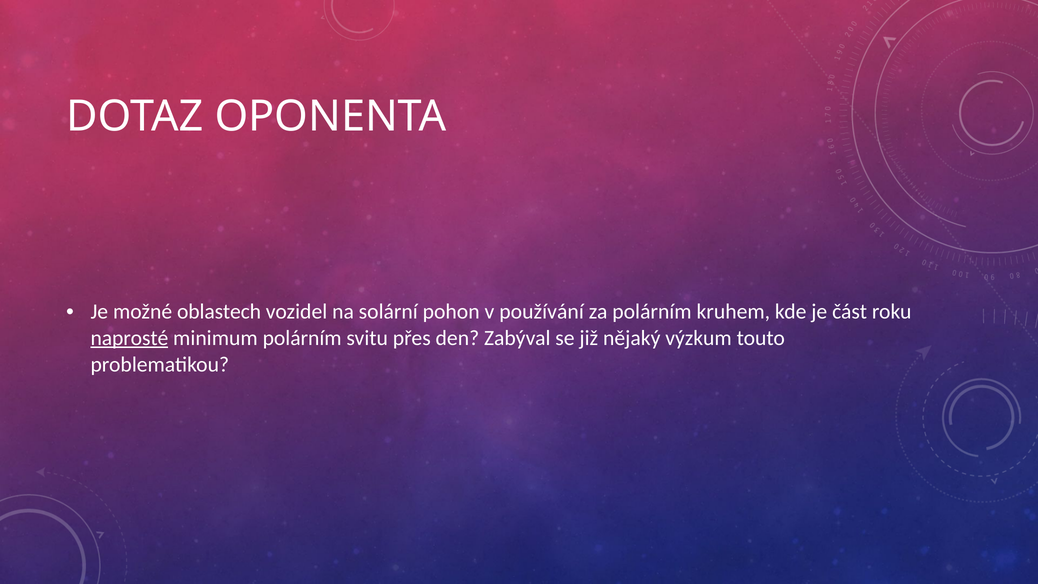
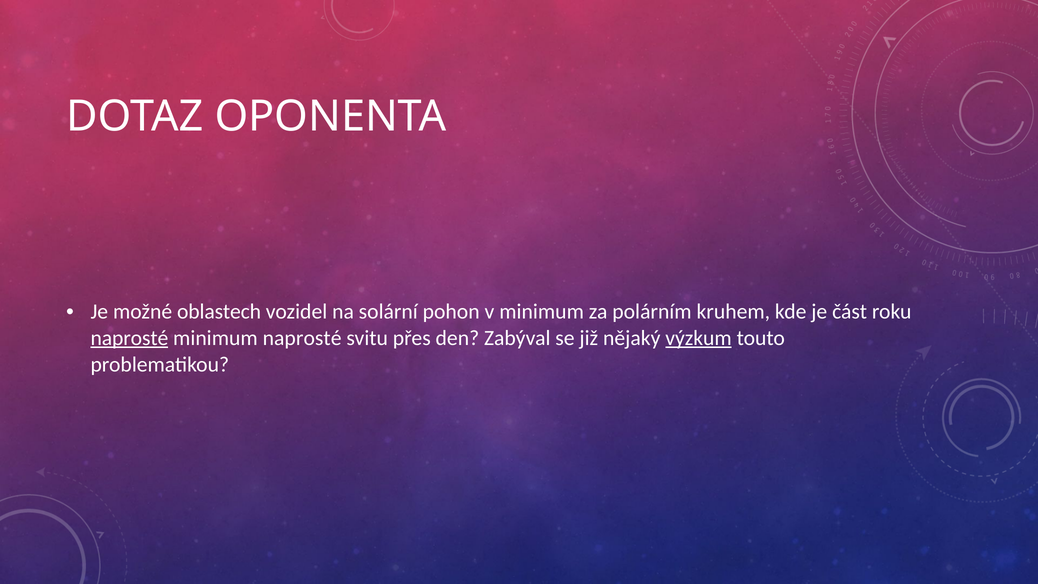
v používání: používání -> minimum (542, 311)
minimum polárním: polárním -> naprosté (302, 338)
výzkum underline: none -> present (698, 338)
